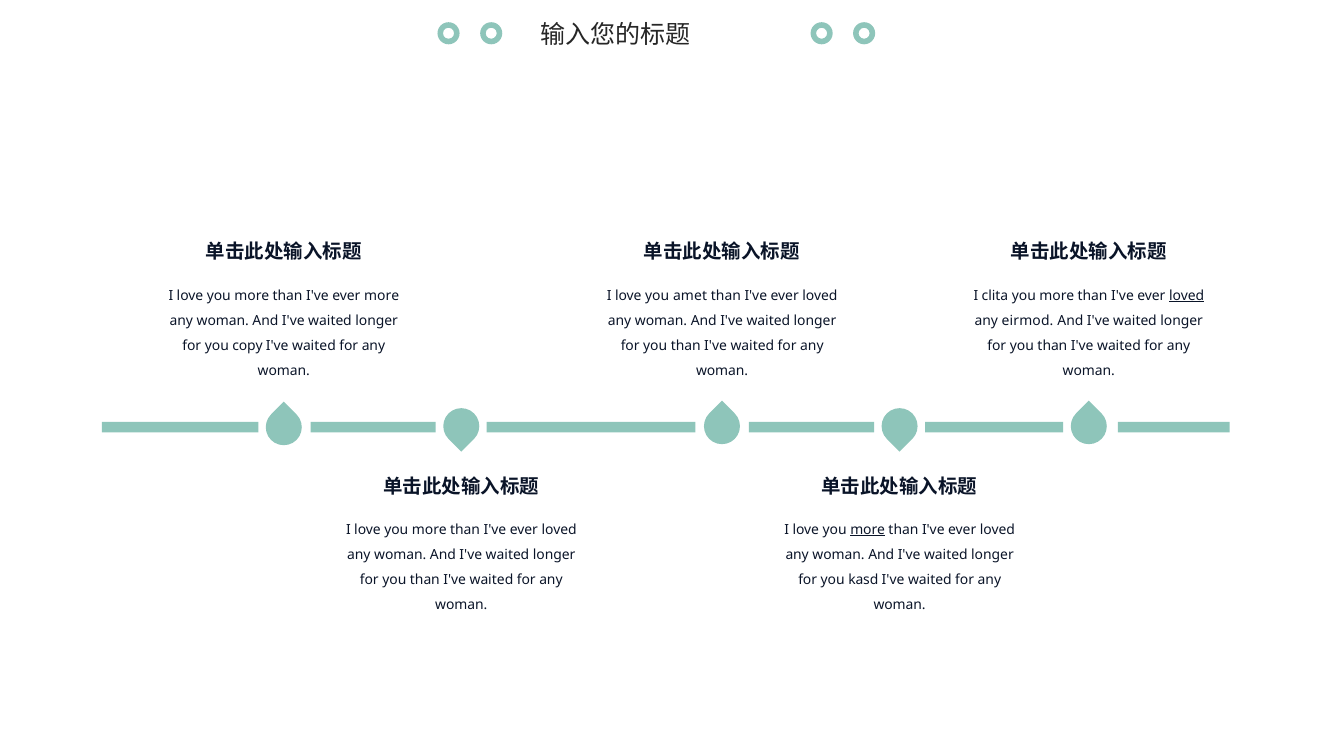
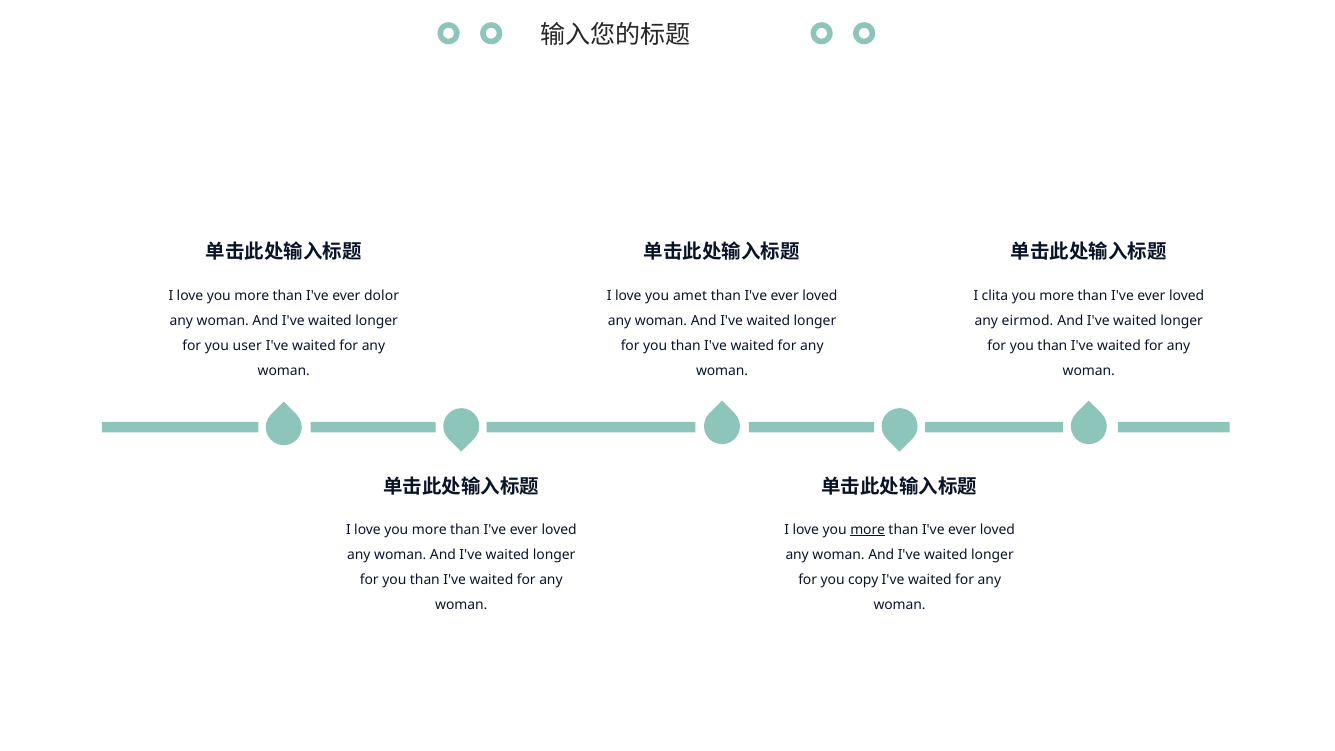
ever more: more -> dolor (382, 296)
loved underline: present -> none (1187, 296)
copy: copy -> user (247, 346)
kasd: kasd -> copy (863, 580)
